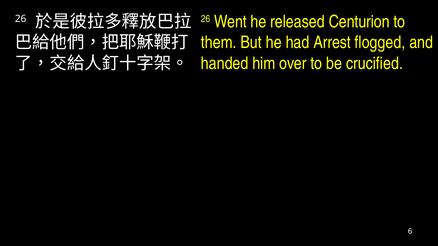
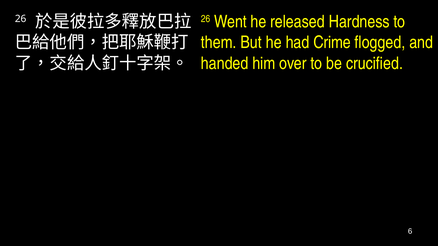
Centurion: Centurion -> Hardness (359, 22)
Arrest: Arrest -> Crime (332, 43)
